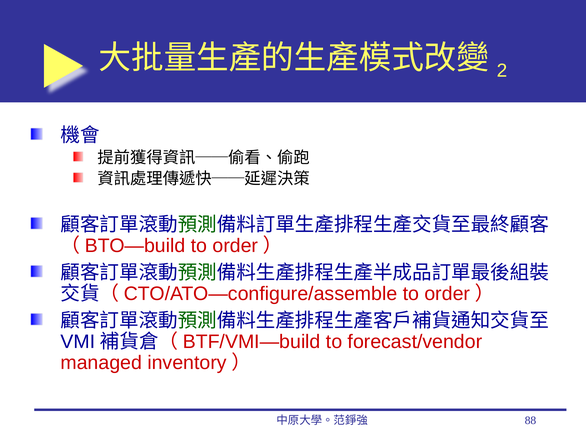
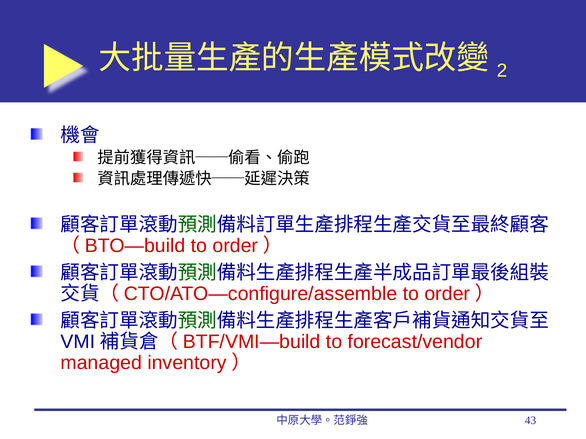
88: 88 -> 43 (530, 421)
